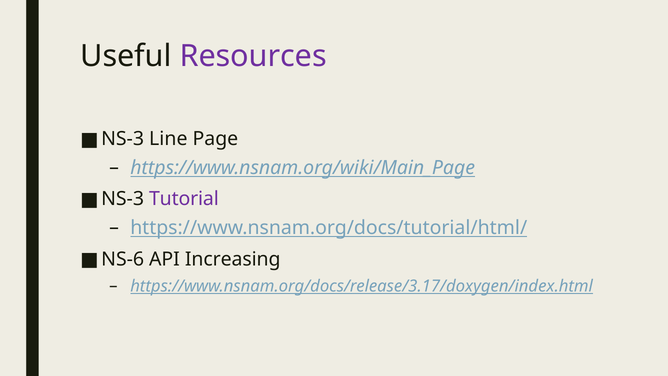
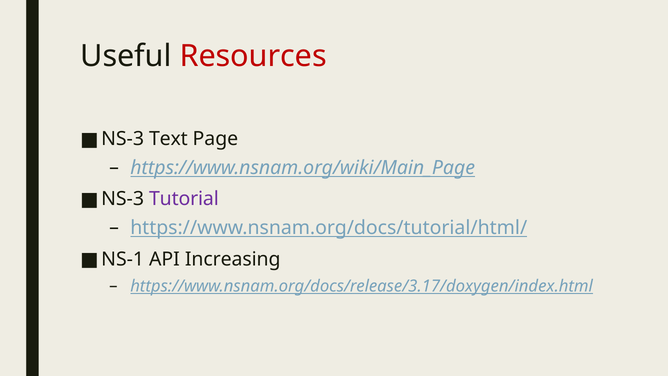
Resources colour: purple -> red (253, 56)
Line: Line -> Text (168, 139)
NS-6: NS-6 -> NS-1 (123, 259)
